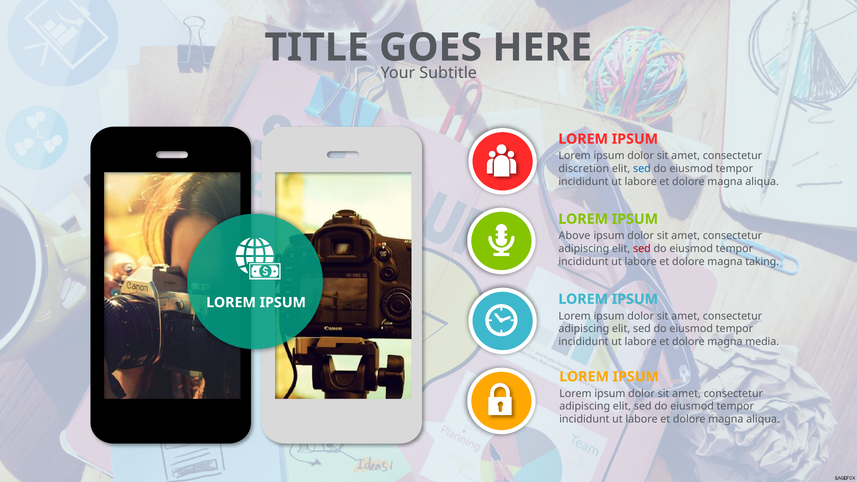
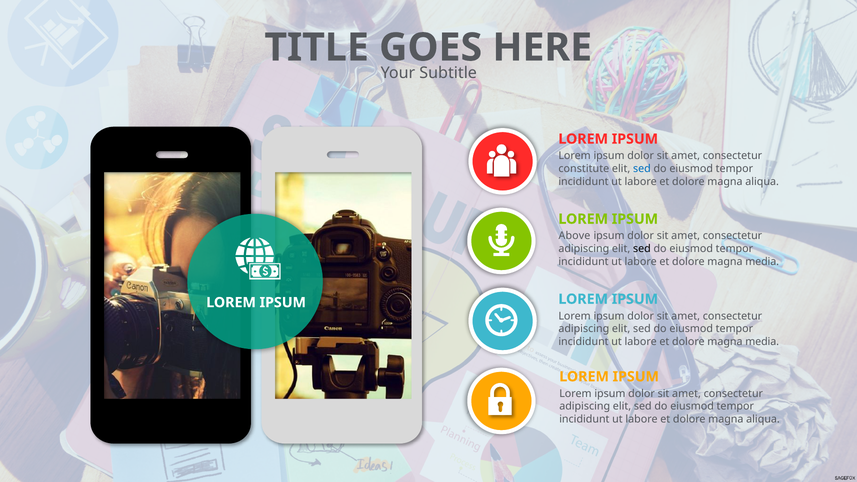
discretion: discretion -> constitute (584, 169)
sed colour: red -> black (642, 249)
taking: taking -> media (762, 262)
